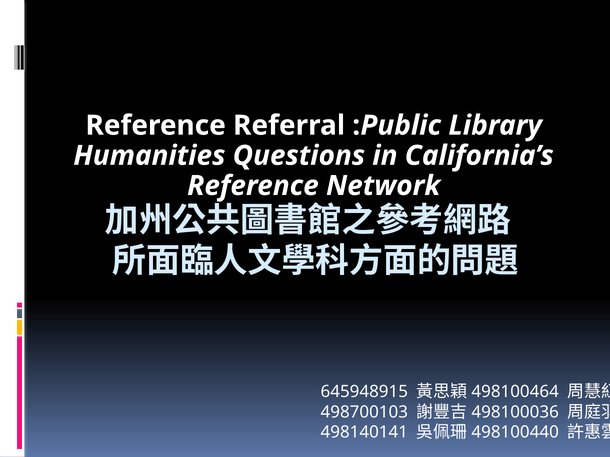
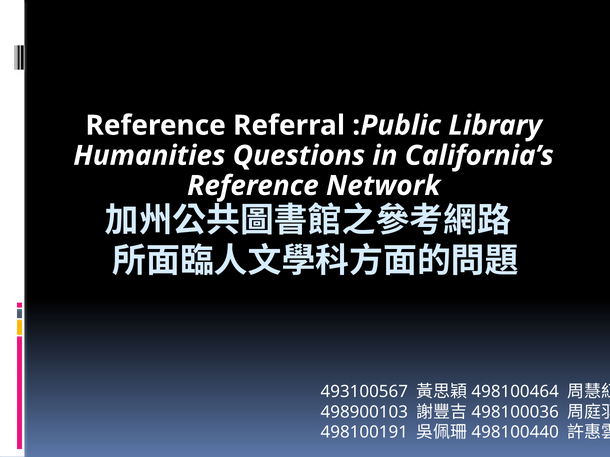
645948915: 645948915 -> 493100567 (364, 392)
498700103: 498700103 -> 498900103 (364, 412)
498140141: 498140141 -> 498100191 (364, 433)
